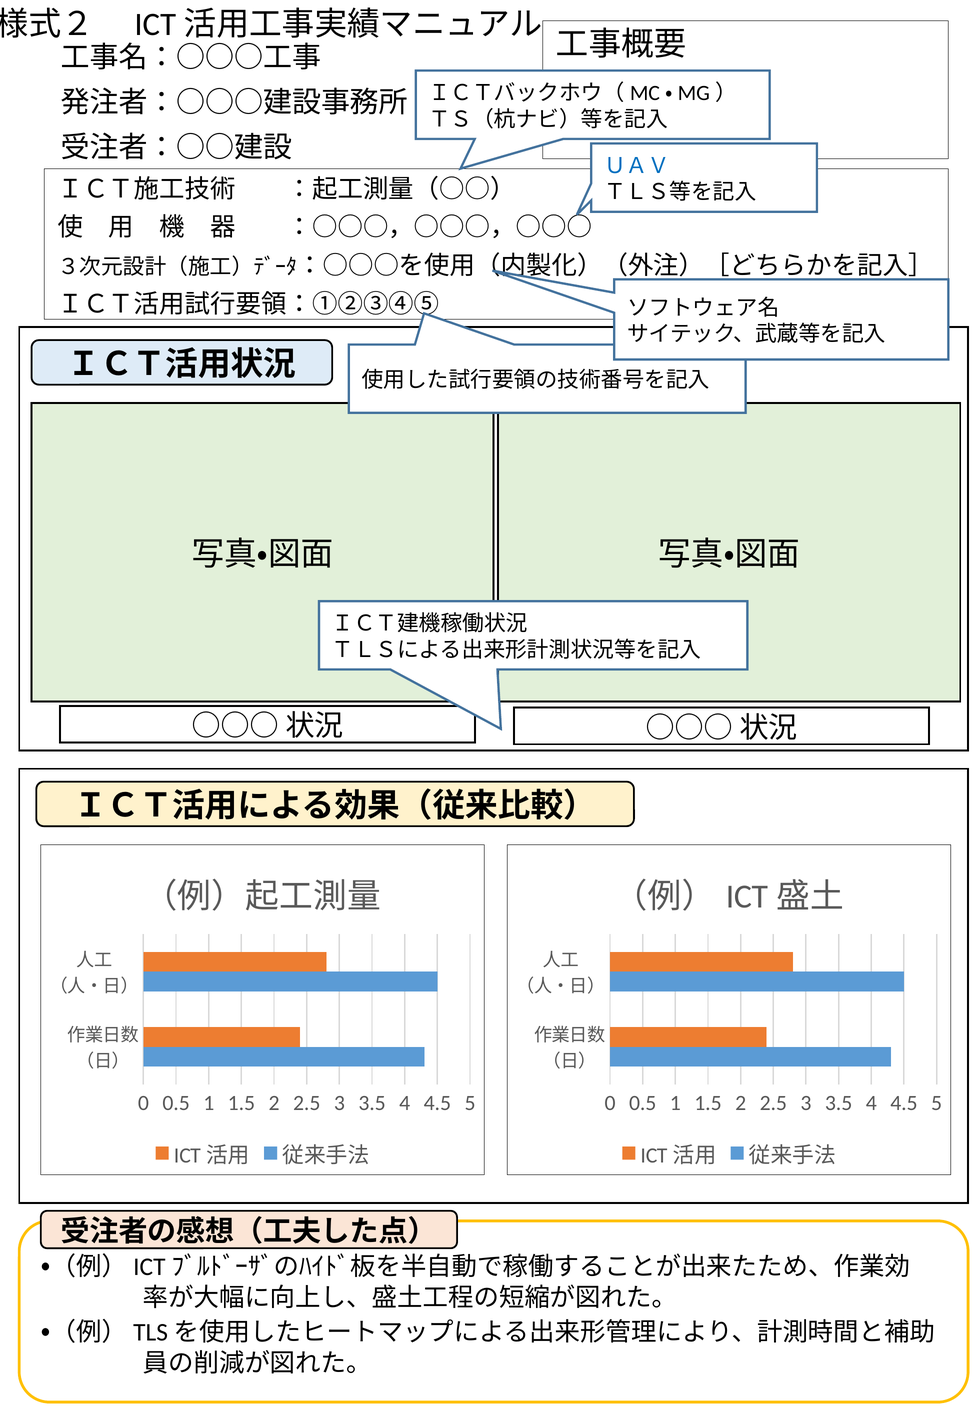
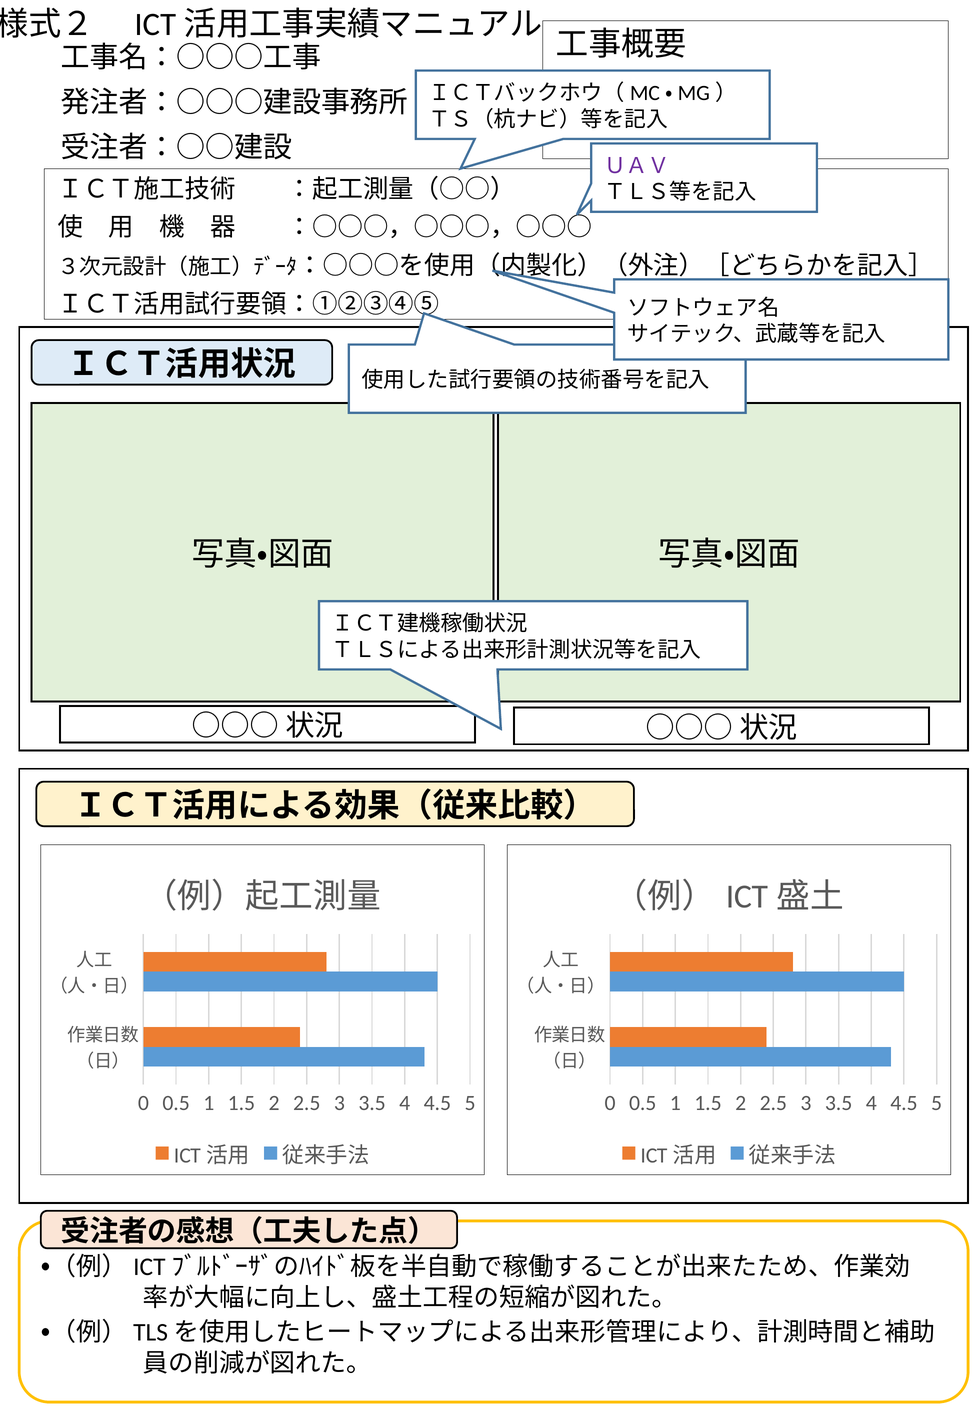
ＵＡＶ colour: blue -> purple (637, 166)
